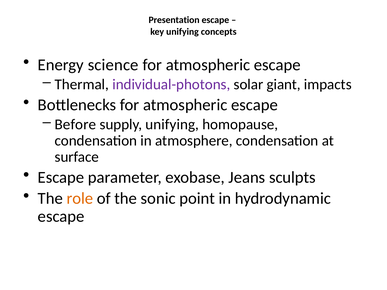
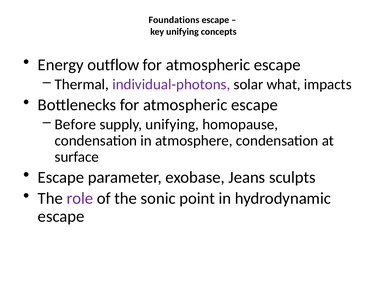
Presentation: Presentation -> Foundations (174, 20)
science: science -> outflow (113, 65)
giant: giant -> what (284, 84)
role colour: orange -> purple (80, 199)
